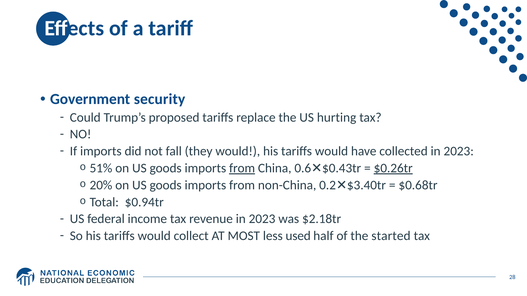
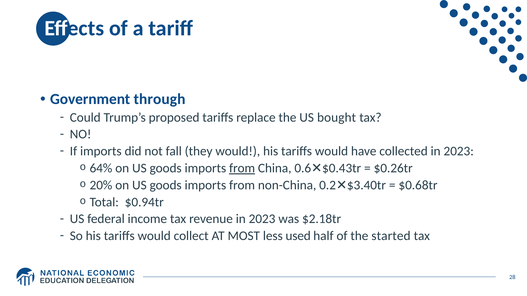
security: security -> through (160, 99)
hurting: hurting -> bought (337, 118)
51%: 51% -> 64% (101, 168)
$0.26tr underline: present -> none (393, 168)
